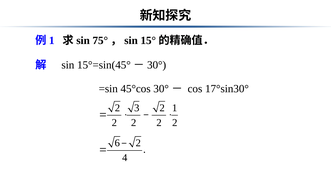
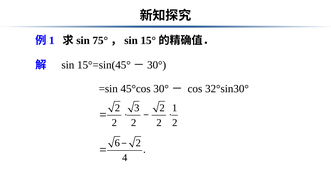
17°sin30°: 17°sin30° -> 32°sin30° (227, 89)
